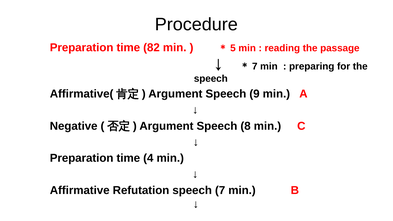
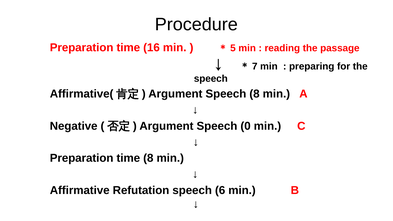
82: 82 -> 16 (152, 48)
Speech 9: 9 -> 8 (254, 94)
8: 8 -> 0 (246, 126)
time 4: 4 -> 8 (148, 158)
speech 7: 7 -> 6 (220, 190)
